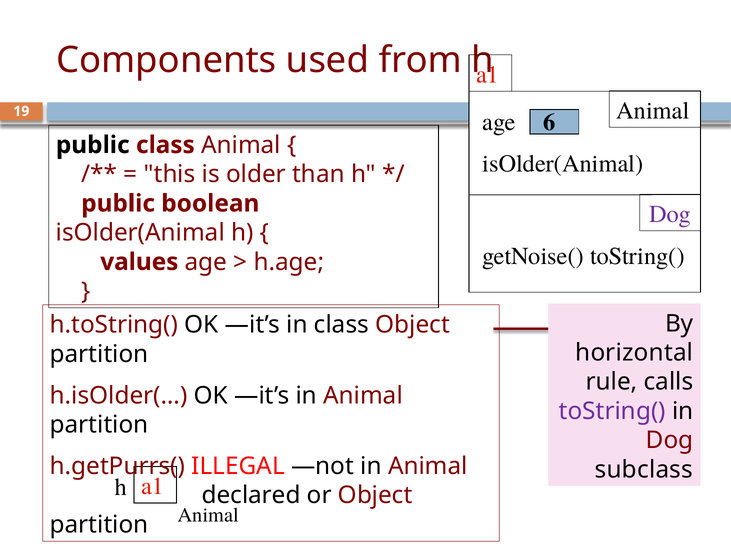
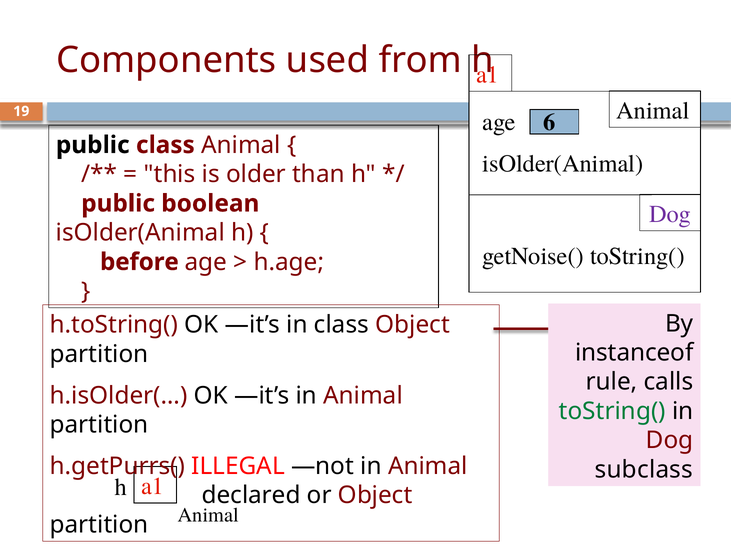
values: values -> before (139, 262)
horizontal: horizontal -> instanceof (634, 353)
toString( colour: purple -> green (612, 411)
